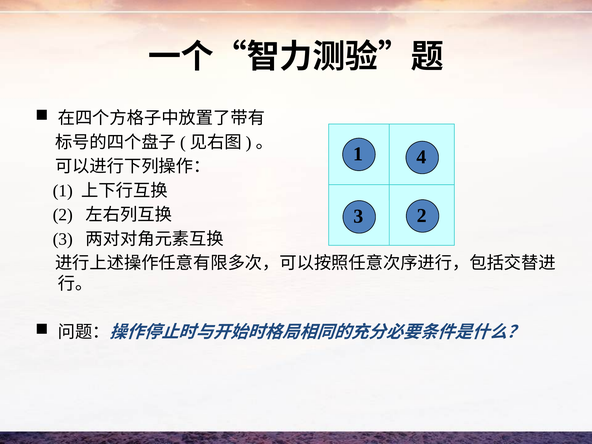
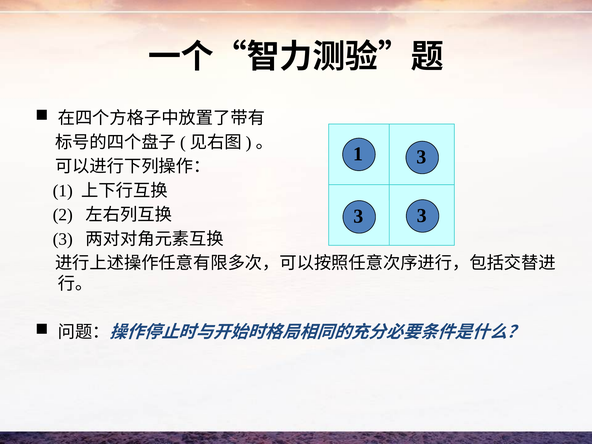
1 4: 4 -> 3 (422, 157)
2: 2 -> 3 (422, 216)
